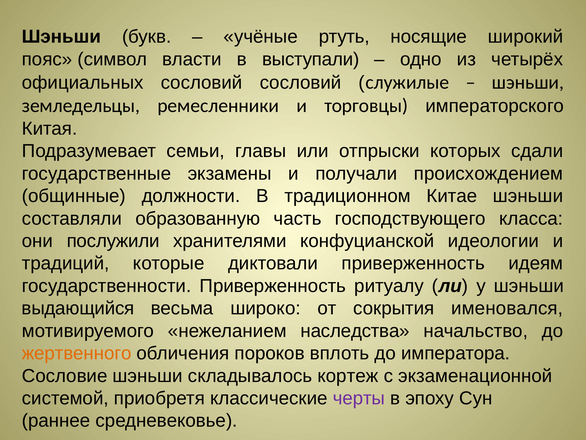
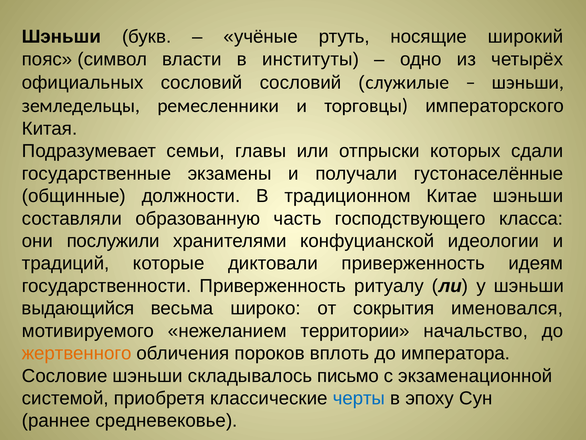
выступали: выступали -> институты (311, 59)
происхождением: происхождением -> густонаселённые (489, 173)
наследства: наследства -> территории (355, 331)
кортеж: кортеж -> письмо (348, 375)
черты colour: purple -> blue (359, 398)
